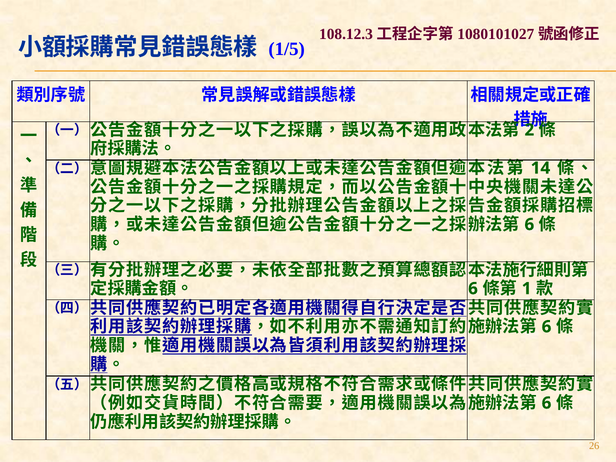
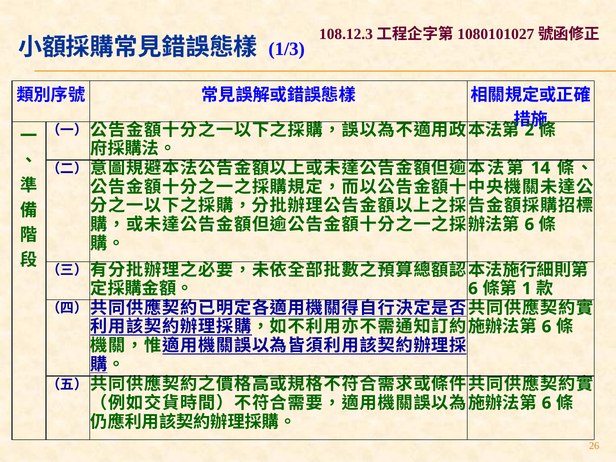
1/5: 1/5 -> 1/3 (287, 49)
